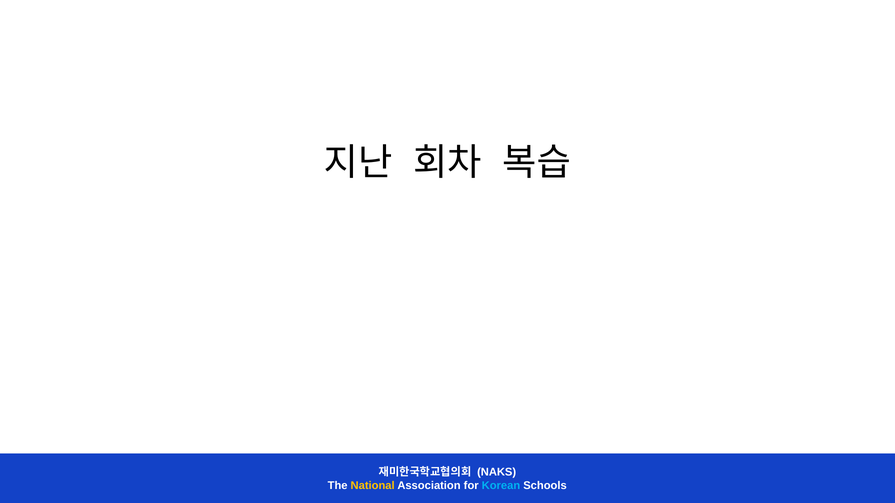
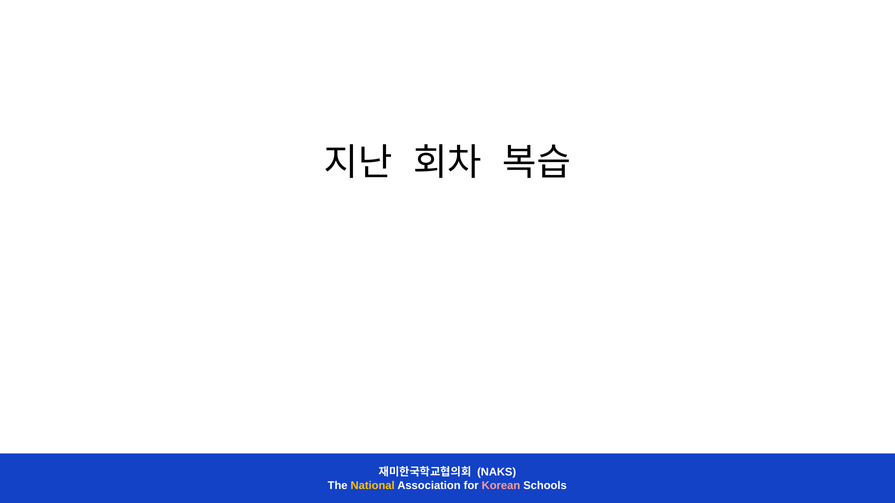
Korean colour: light blue -> pink (501, 486)
